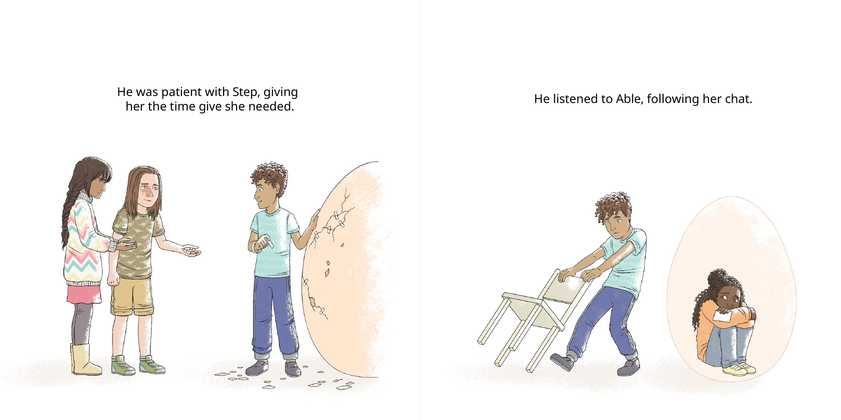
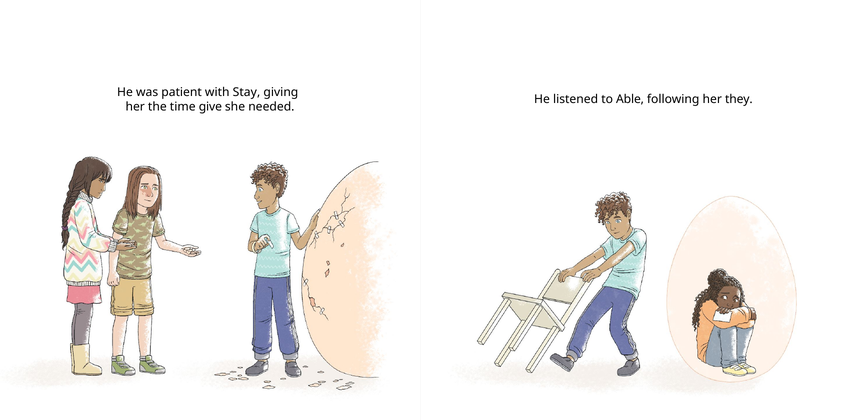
Step: Step -> Stay (246, 92)
chat: chat -> they (739, 100)
